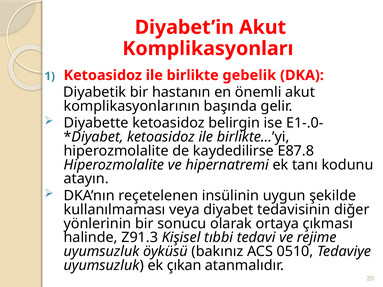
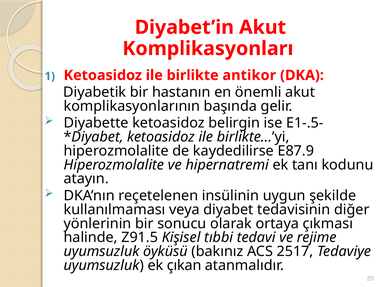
gebelik: gebelik -> antikor (249, 75)
E1-.0-: E1-.0- -> E1-.5- (305, 123)
E87.8: E87.8 -> E87.9 (296, 151)
Z91.3: Z91.3 -> Z91.5 (140, 238)
0510: 0510 -> 2517 (295, 252)
